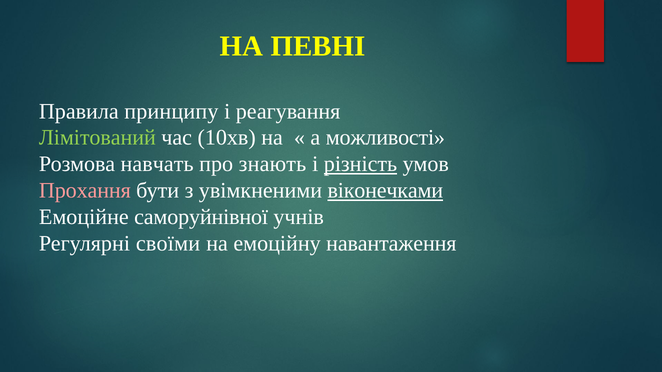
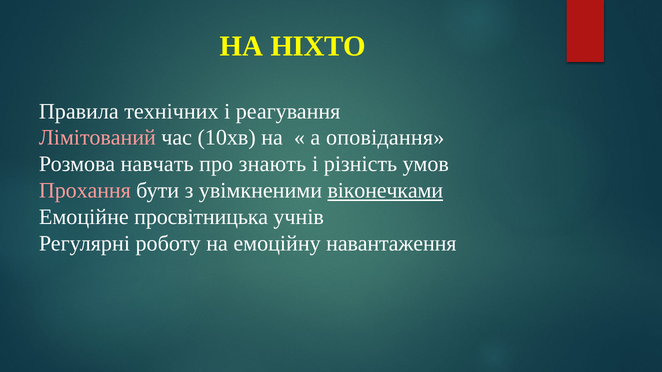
ПЕВНІ: ПЕВНІ -> НІХТО (318, 46)
принципу: принципу -> технічних (171, 111)
Лімітований colour: light green -> pink (97, 138)
можливості: можливості -> оповідання (385, 138)
різність underline: present -> none (360, 164)
саморуйнівної: саморуйнівної -> просвітницька (201, 217)
своїми: своїми -> роботу (168, 244)
